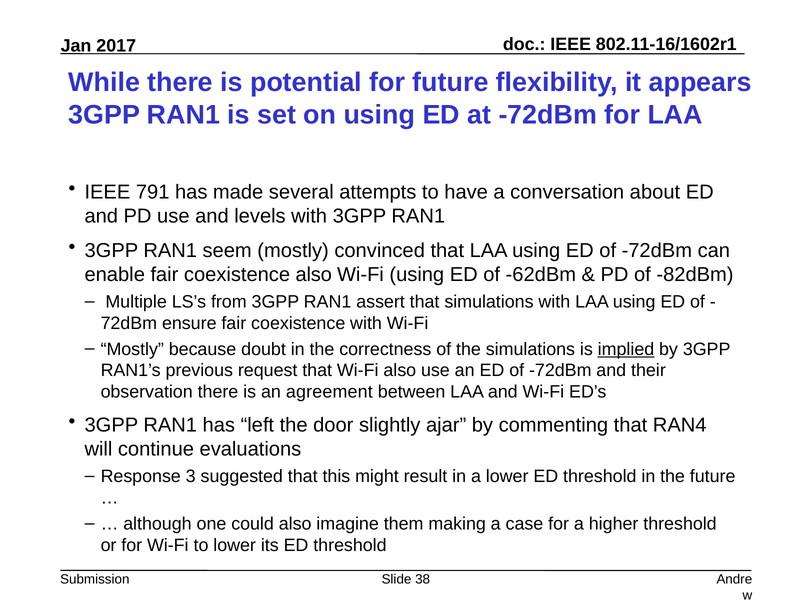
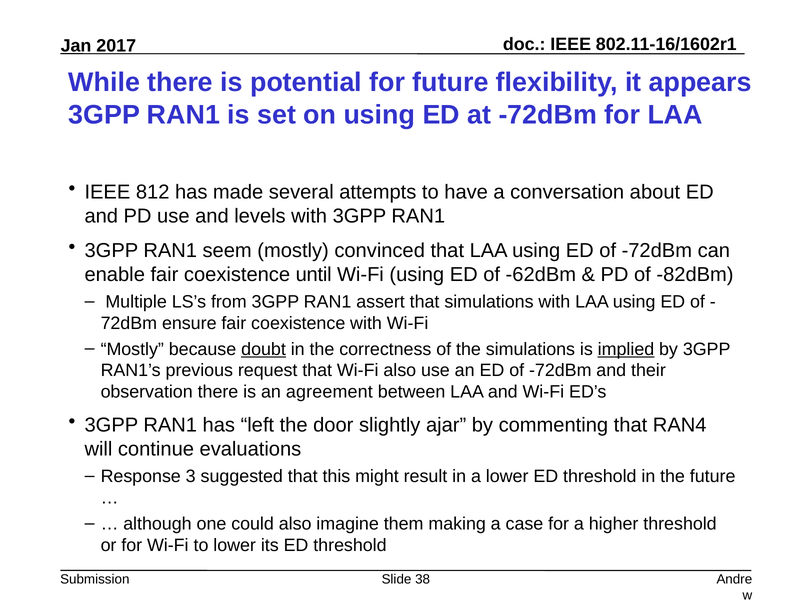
791: 791 -> 812 (153, 192)
coexistence also: also -> until (314, 274)
doubt underline: none -> present (264, 349)
